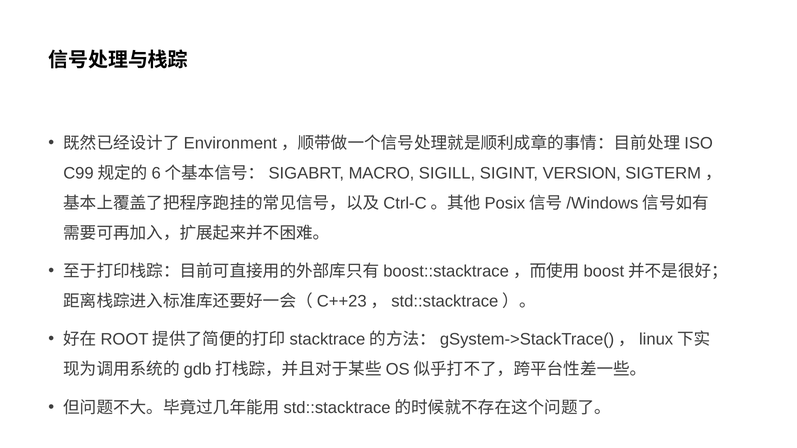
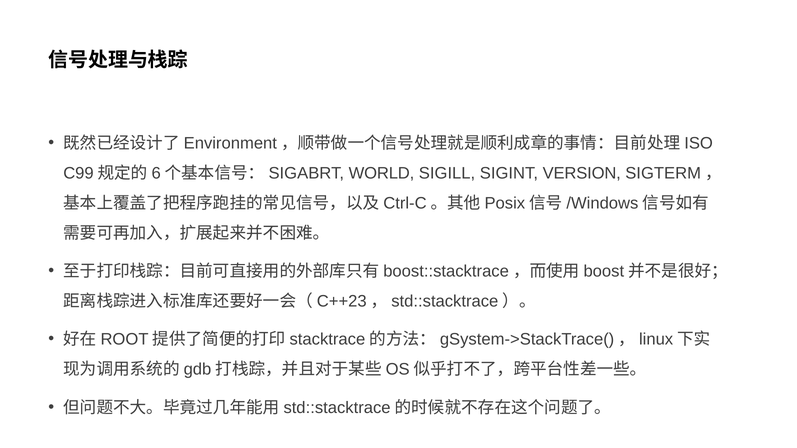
MACRO: MACRO -> WORLD (381, 173)
